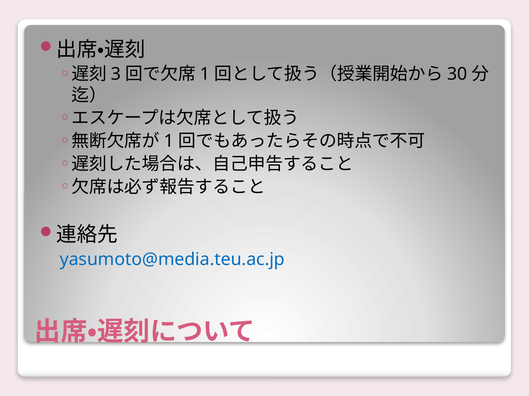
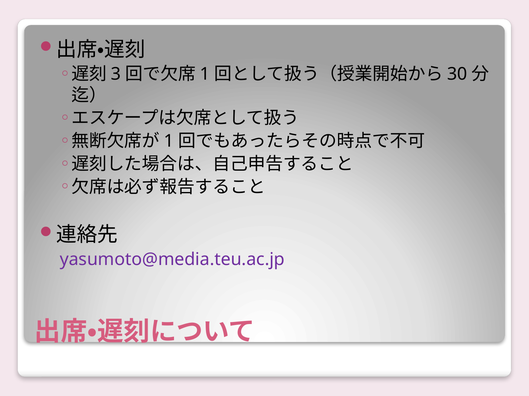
yasumoto@media.teu.ac.jp colour: blue -> purple (172, 260)
